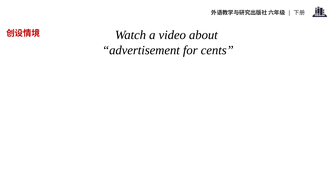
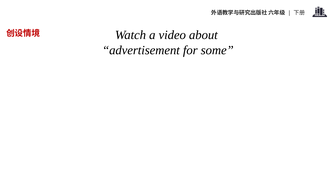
cents: cents -> some (217, 50)
